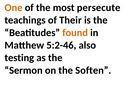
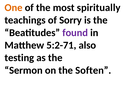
persecute: persecute -> spiritually (99, 8)
Their: Their -> Sorry (71, 20)
found colour: orange -> purple (75, 33)
5:2-46: 5:2-46 -> 5:2-71 (61, 45)
